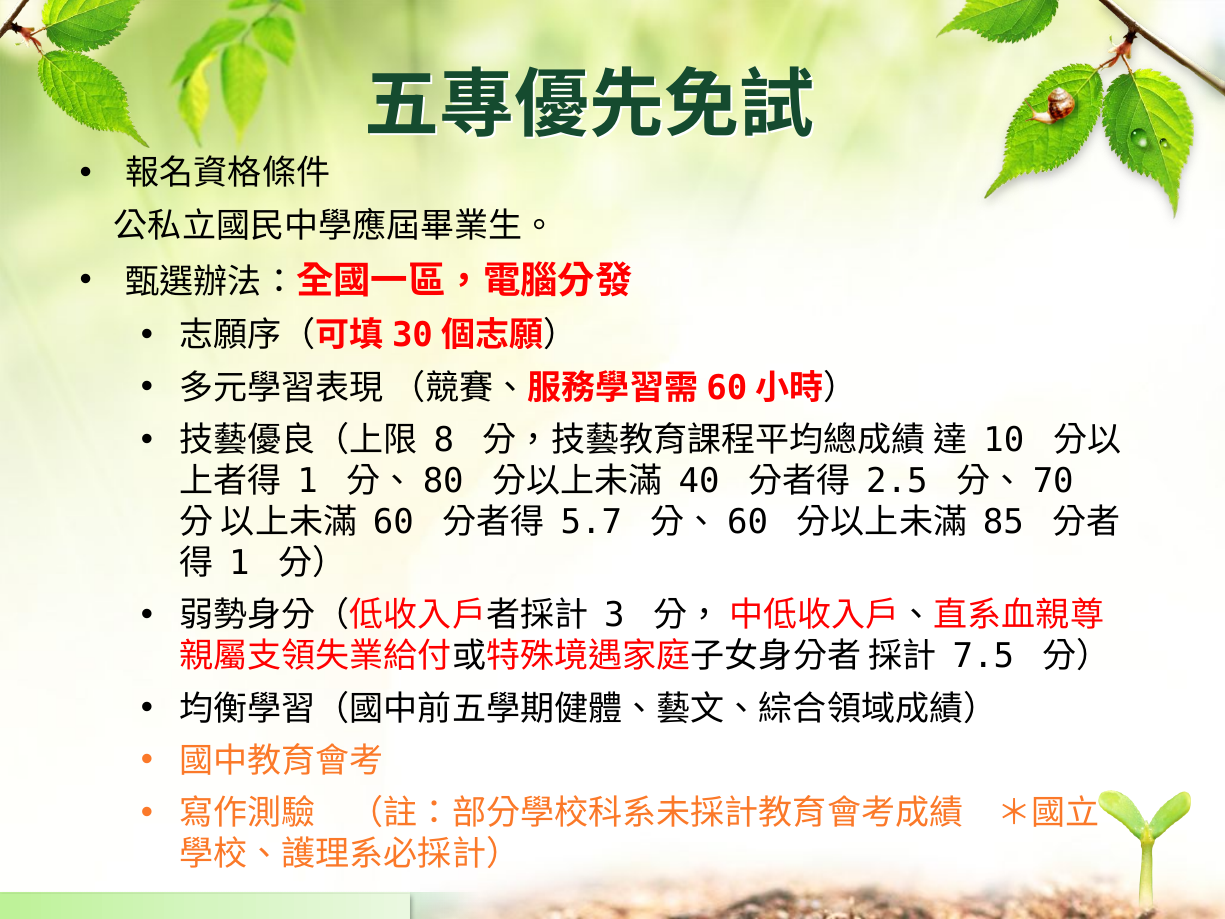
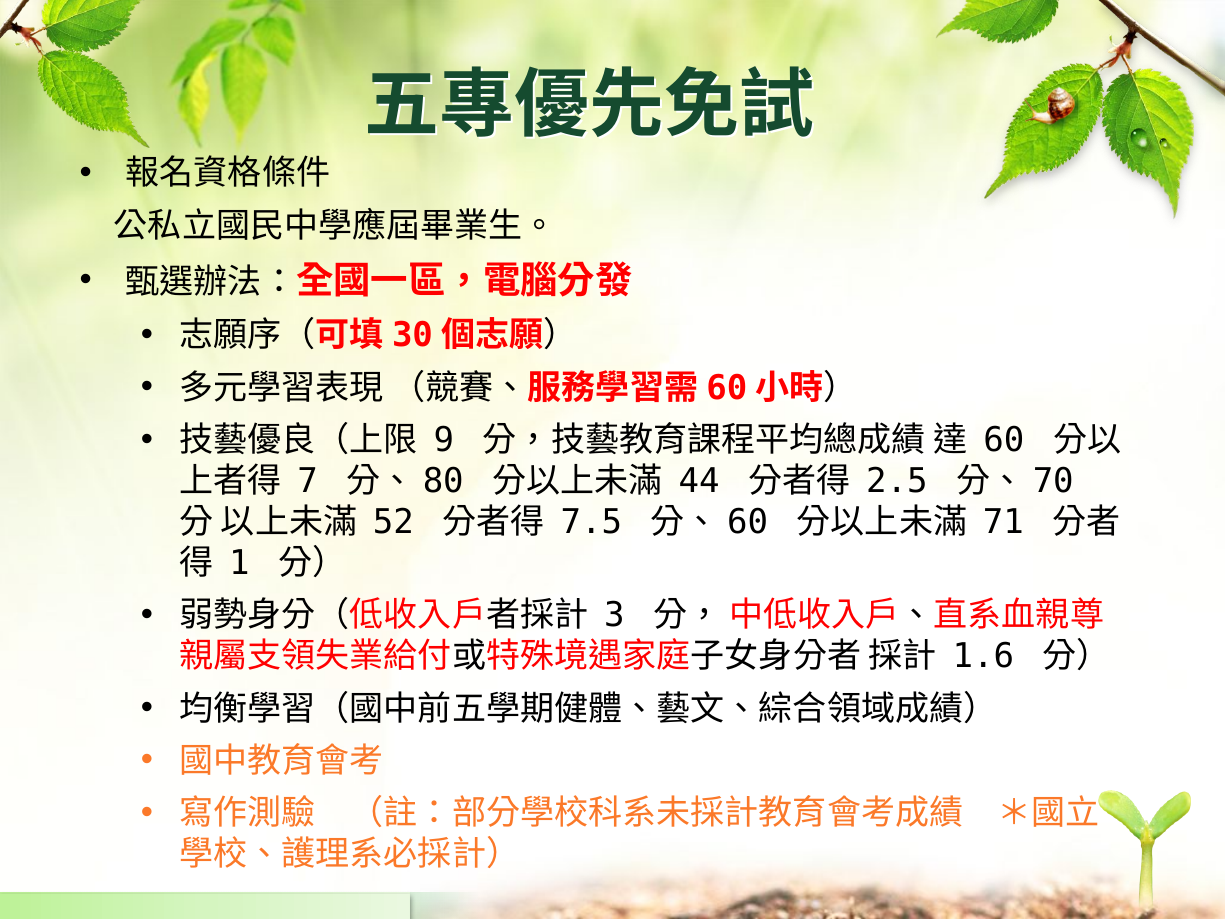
8: 8 -> 9 (444, 440)
10: 10 -> 60 (1004, 440)
1: 1 -> 7 (308, 481)
40: 40 -> 44 (699, 481)
60: 60 -> 52 (393, 522)
5.7: 5.7 -> 7.5 (591, 522)
85: 85 -> 71 (1003, 522)
7.5: 7.5 -> 1.6 (983, 656)
